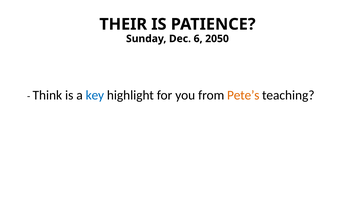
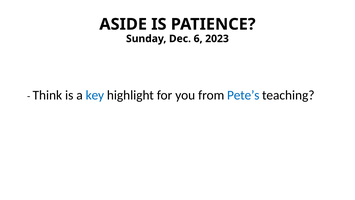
THEIR: THEIR -> ASIDE (123, 24)
2050: 2050 -> 2023 (217, 39)
Pete’s colour: orange -> blue (243, 95)
